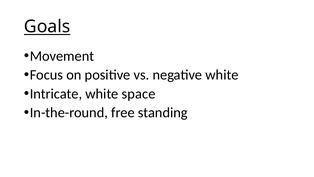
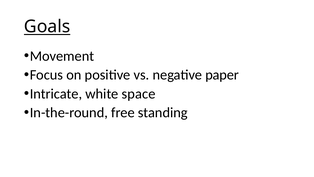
negative white: white -> paper (222, 75)
